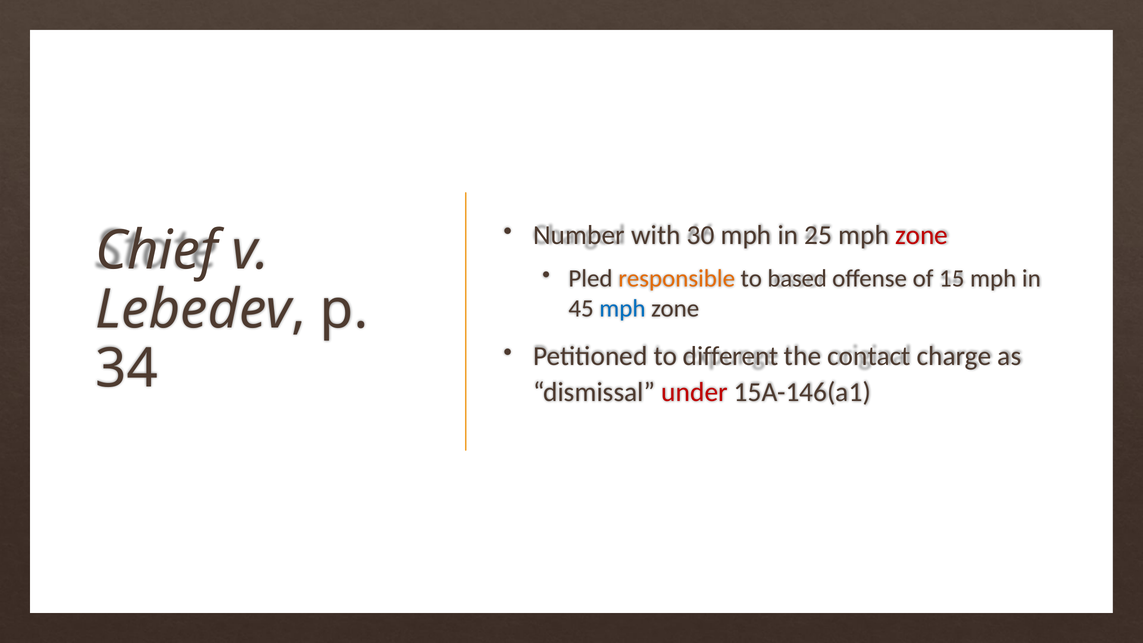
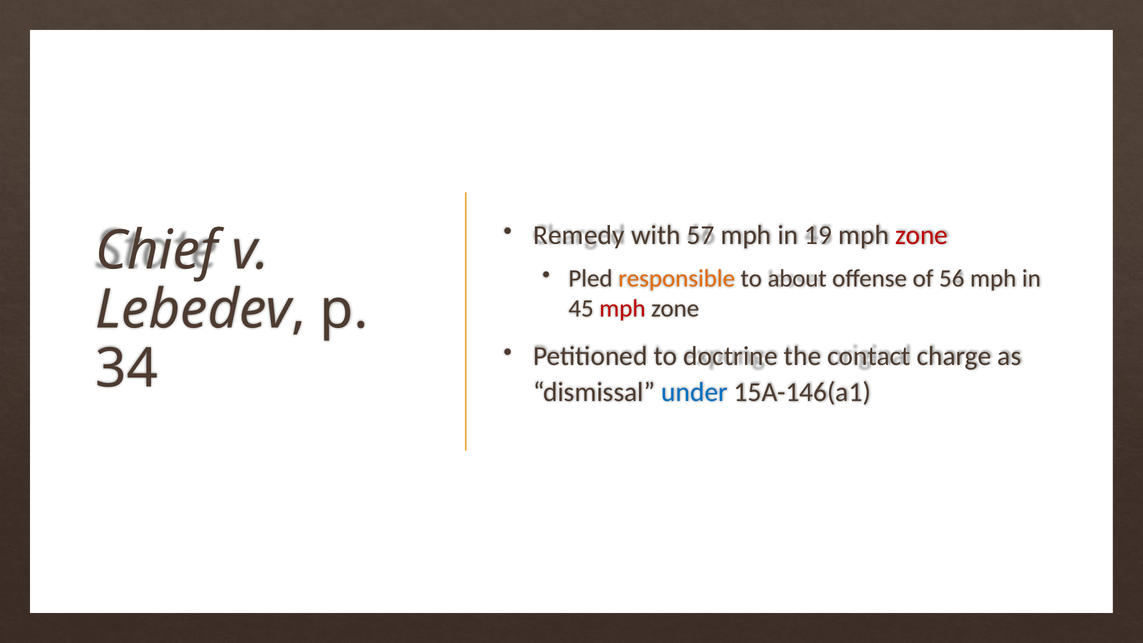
Number: Number -> Remedy (579, 235)
30: 30 -> 57 (701, 235)
25: 25 -> 19 (818, 235)
based: based -> about (797, 279)
15: 15 -> 56 (952, 279)
mph colour: blue -> red (622, 309)
different: different -> doctrine (730, 356)
under colour: red -> blue (695, 392)
